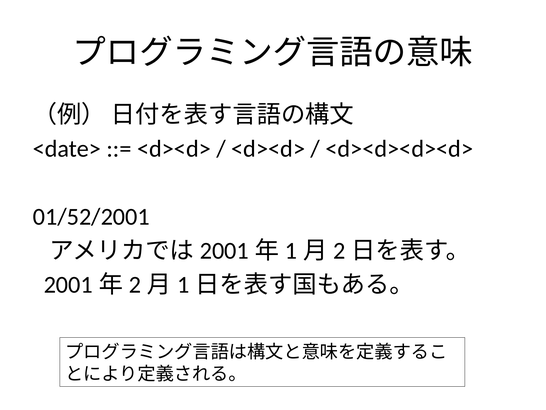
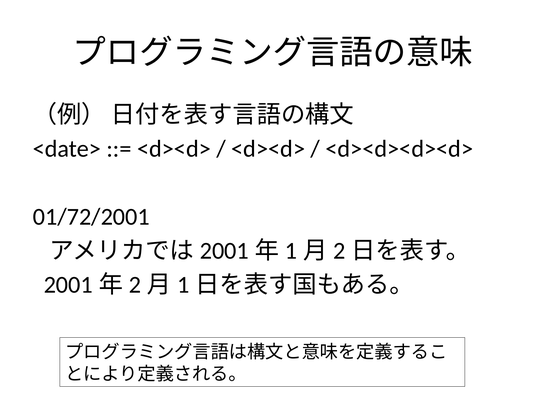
01/52/2001: 01/52/2001 -> 01/72/2001 (91, 216)
